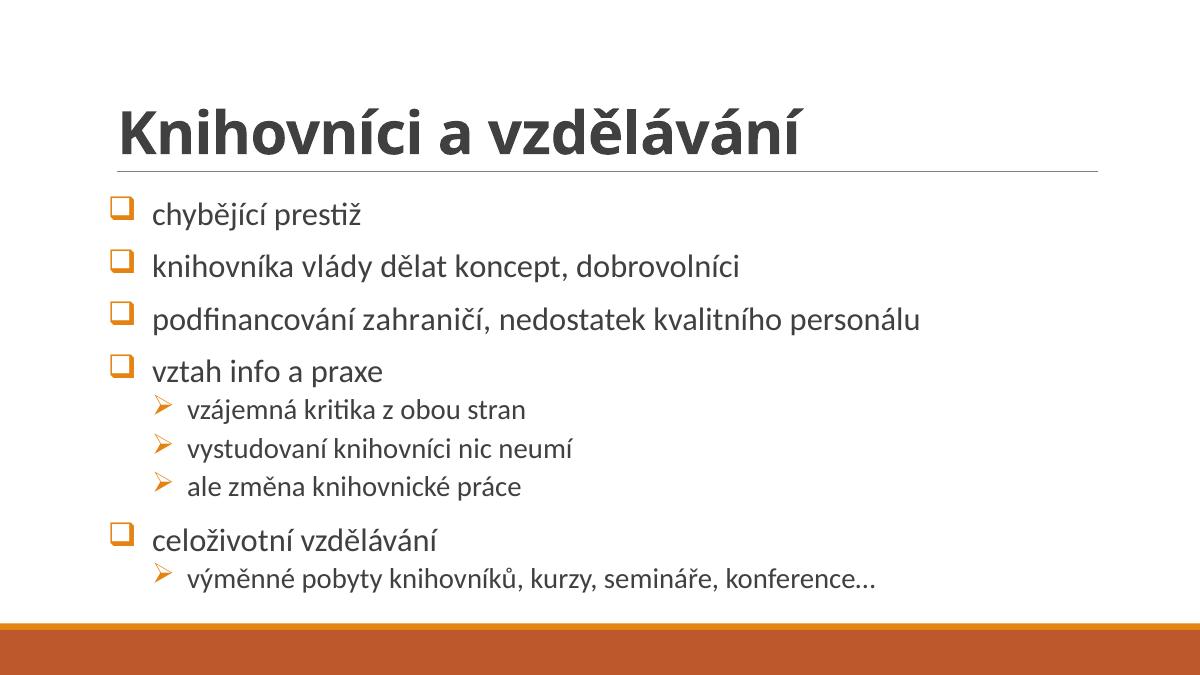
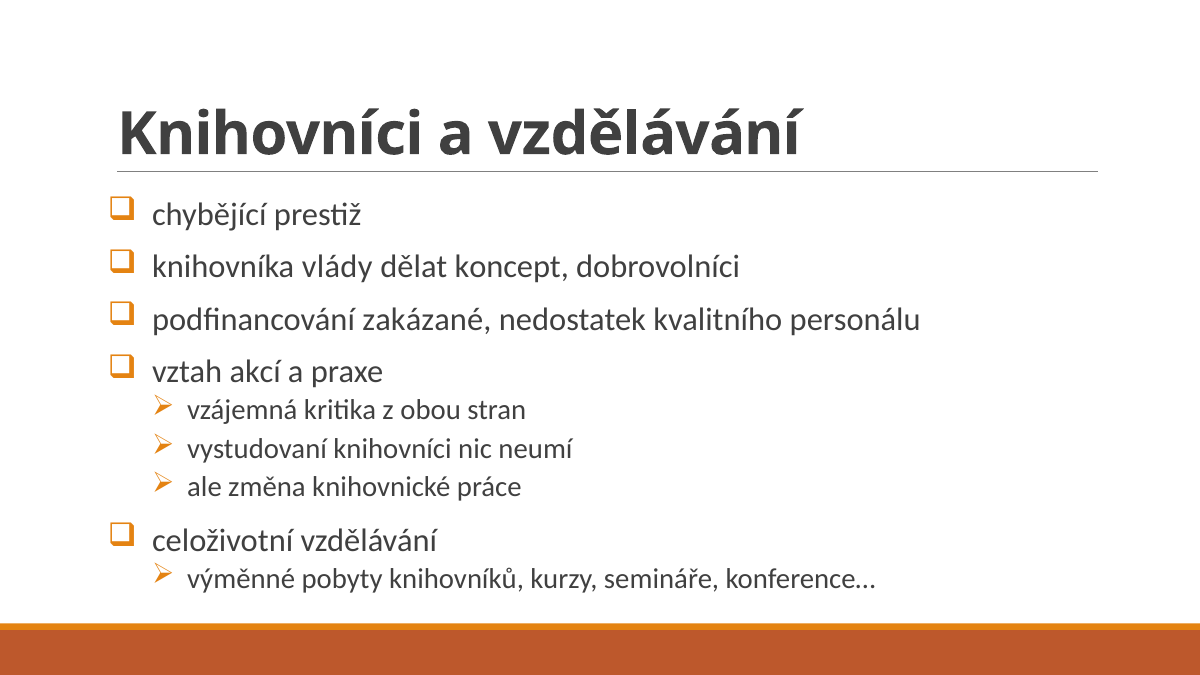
zahraničí: zahraničí -> zakázané (427, 320)
info: info -> akcí (255, 372)
